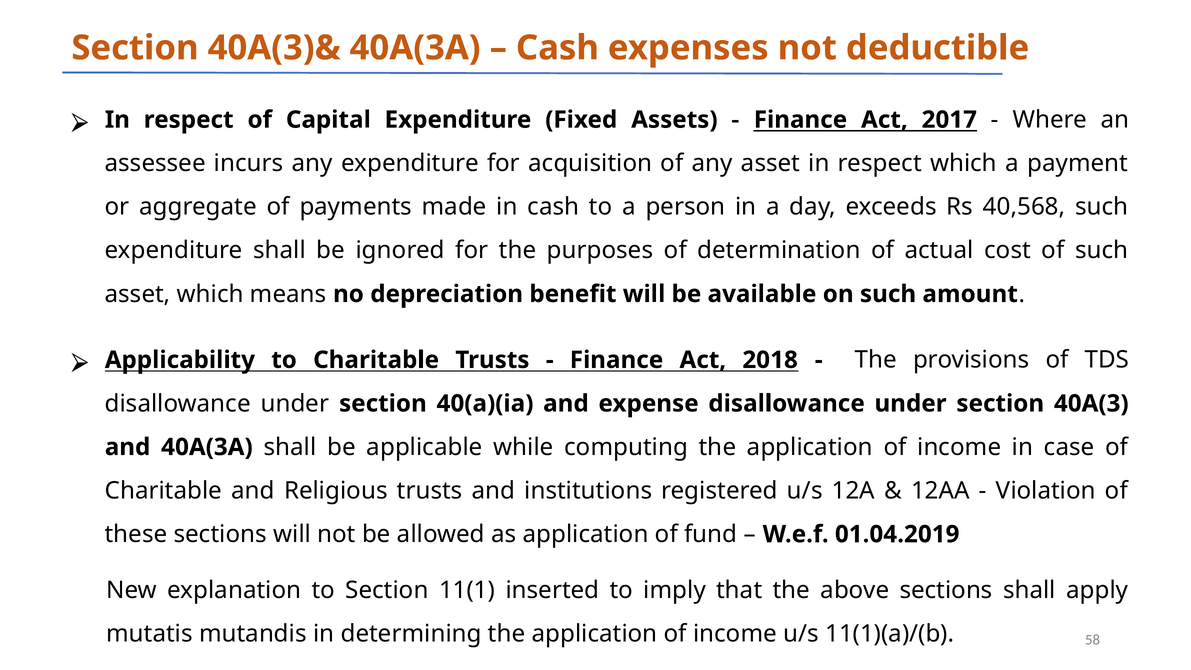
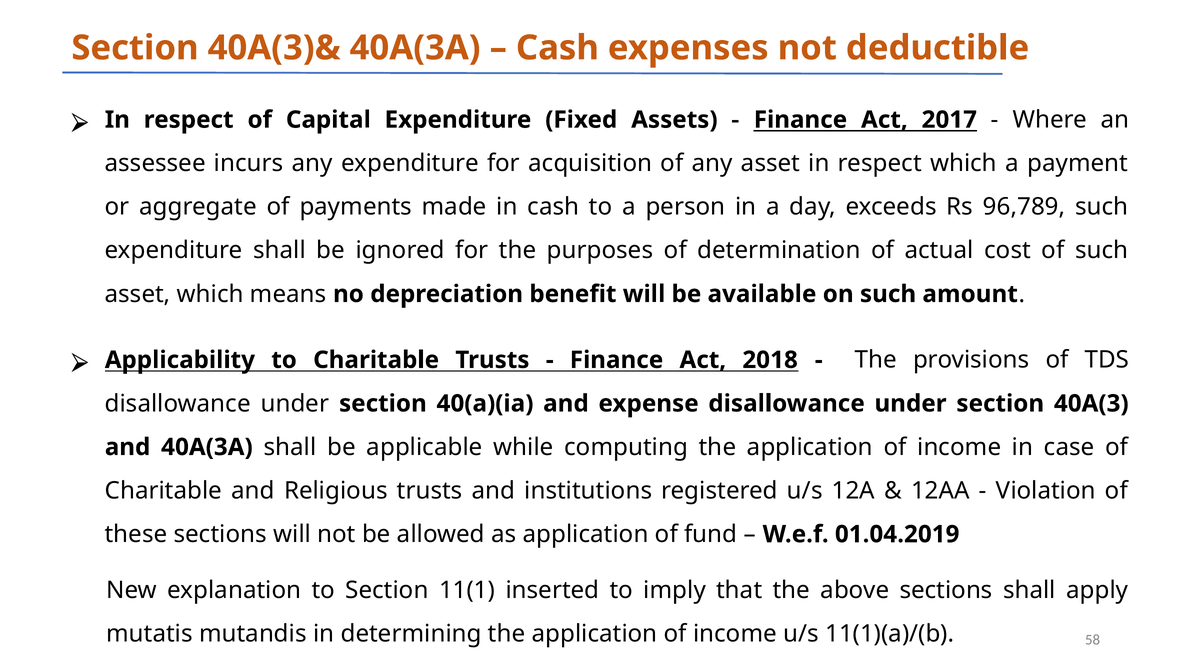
40,568: 40,568 -> 96,789 (1024, 207)
